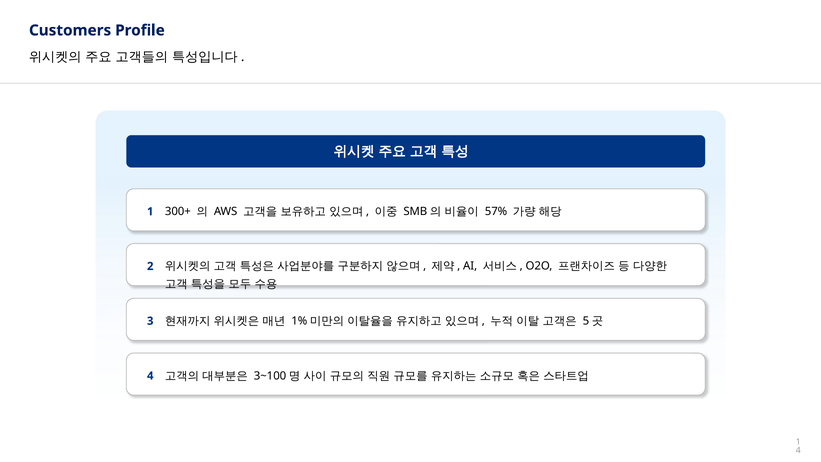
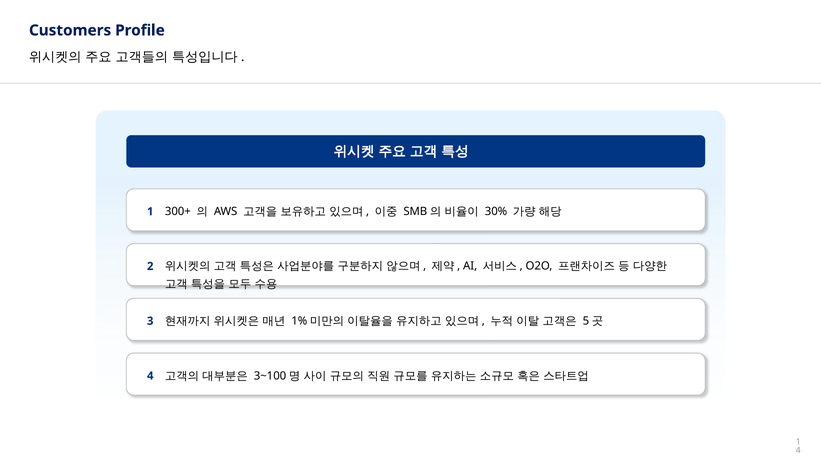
57%: 57% -> 30% (496, 211)
